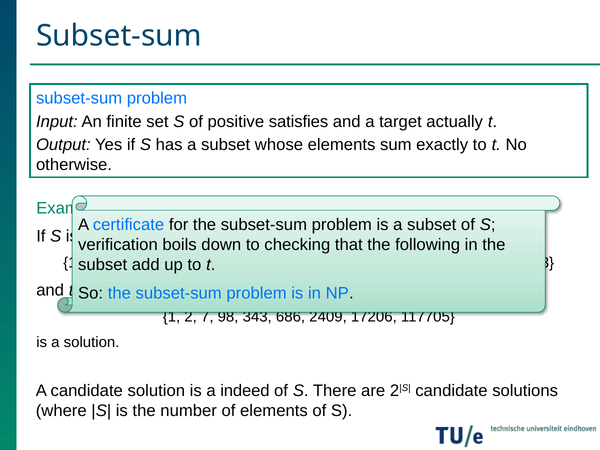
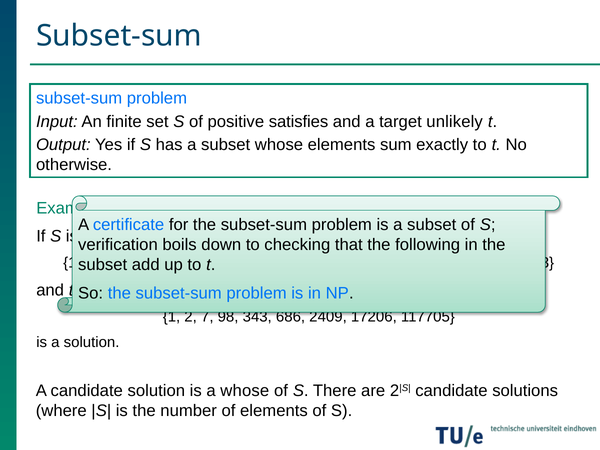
actually: actually -> unlikely (455, 122)
a indeed: indeed -> whose (245, 391)
